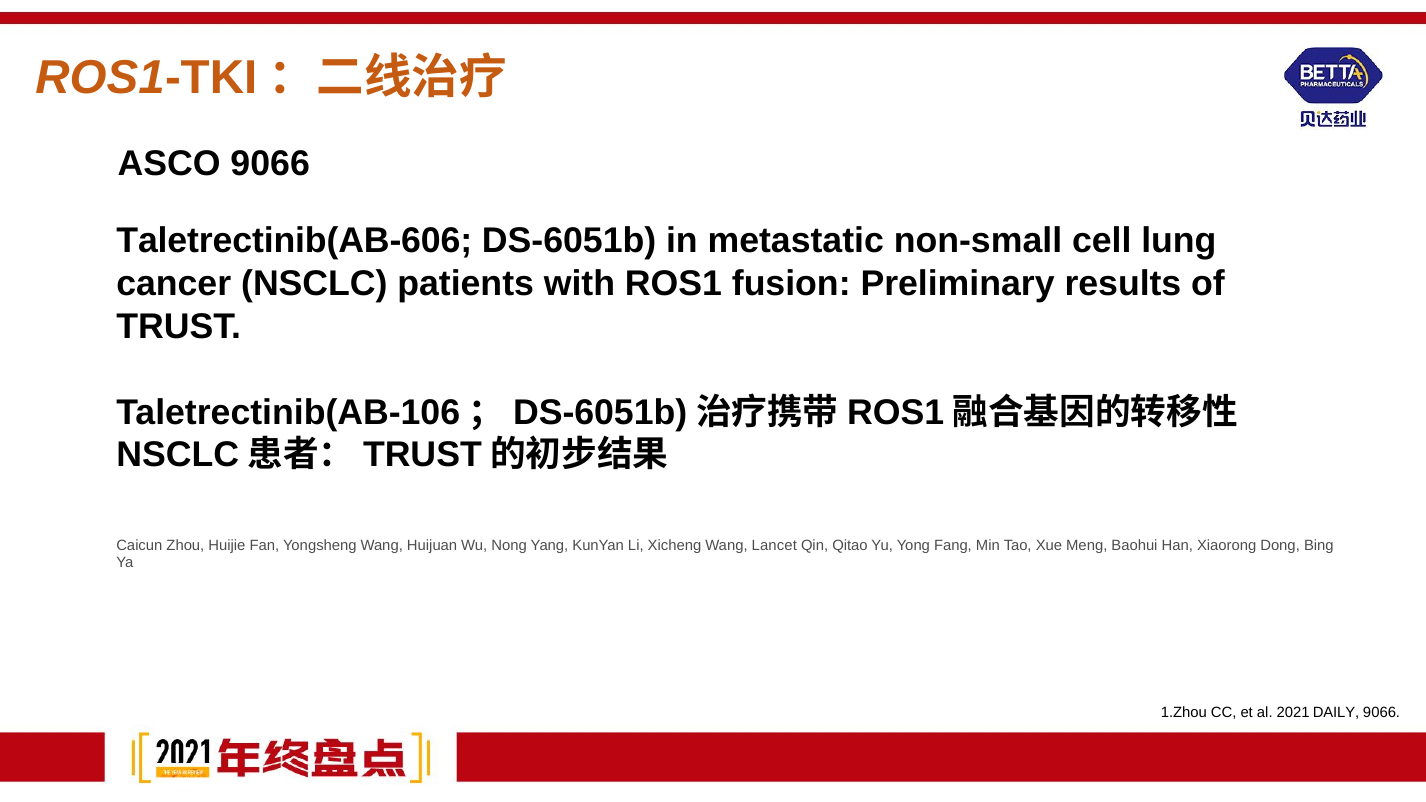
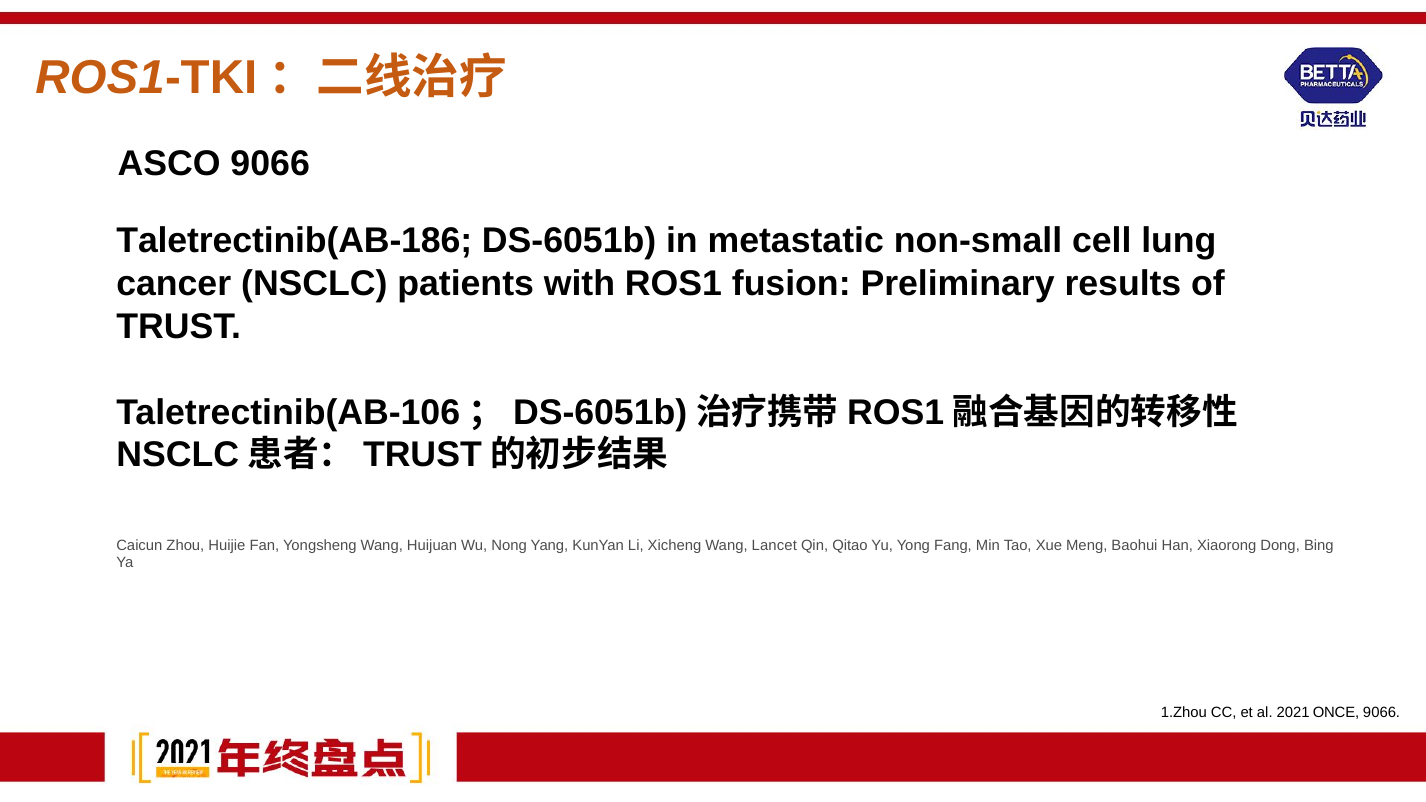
Taletrectinib(AB-606: Taletrectinib(AB-606 -> Taletrectinib(AB-186 (294, 241)
DAILY: DAILY -> ONCE (1336, 713)
